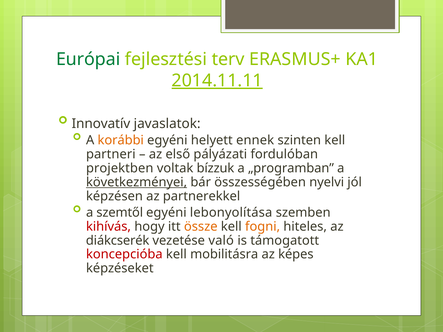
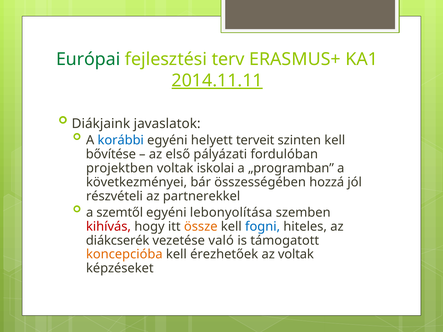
Innovatív: Innovatív -> Diákjaink (101, 124)
korábbi colour: orange -> blue (121, 140)
ennek: ennek -> terveit (255, 140)
partneri: partneri -> bővítése (111, 154)
bízzuk: bízzuk -> iskolai (215, 168)
következményei underline: present -> none (137, 182)
nyelvi: nyelvi -> hozzá (327, 182)
képzésen: képzésen -> részvételi (114, 196)
fogni colour: orange -> blue (263, 227)
koncepcióba colour: red -> orange (124, 255)
mobilitásra: mobilitásra -> érezhetőek (224, 255)
az képes: képes -> voltak (296, 255)
